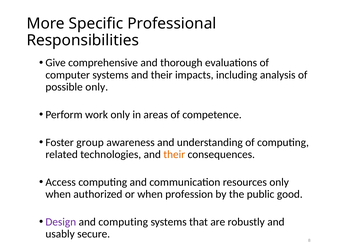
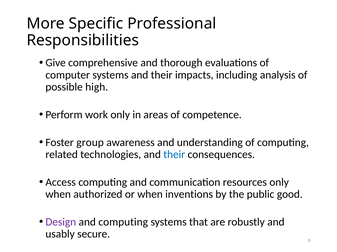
possible only: only -> high (97, 87)
their colour: orange -> blue (174, 155)
profession: profession -> inventions (189, 195)
